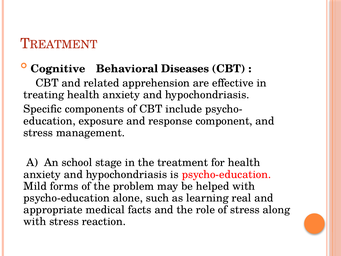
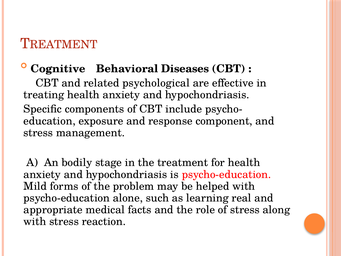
apprehension: apprehension -> psychological (156, 83)
school: school -> bodily (77, 162)
